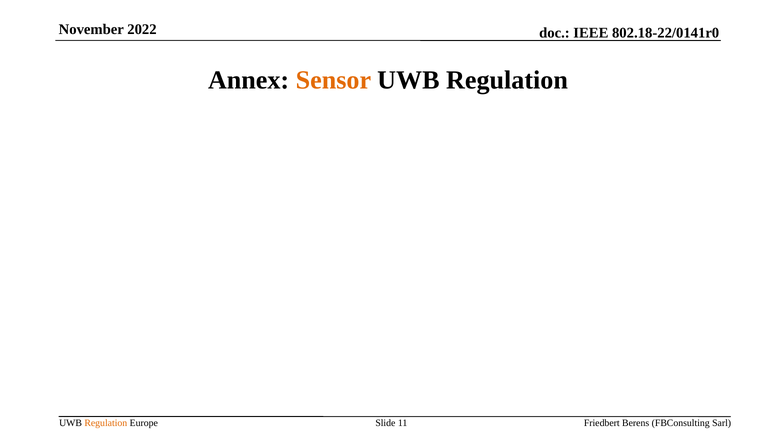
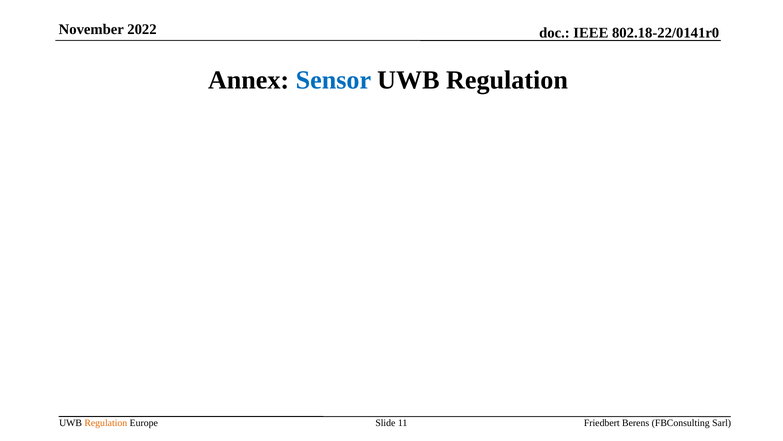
Sensor colour: orange -> blue (333, 80)
